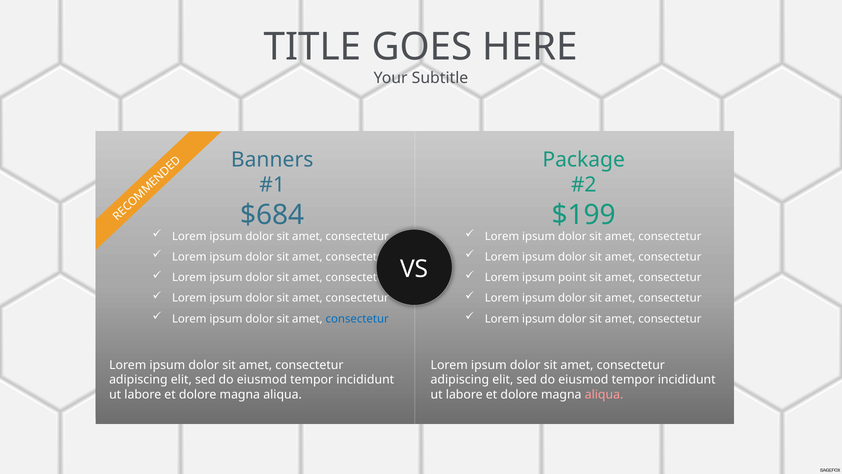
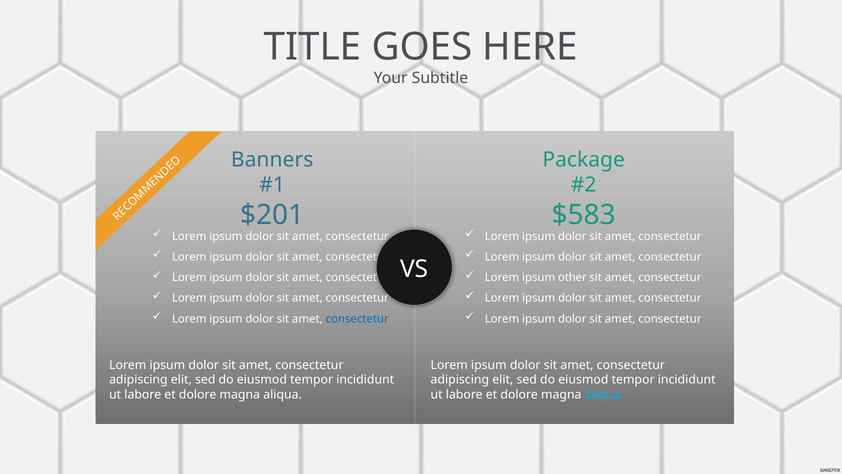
$684: $684 -> $201 (272, 215)
$199: $199 -> $583 (584, 215)
point: point -> other (572, 277)
aliqua colour: pink -> light blue (604, 394)
